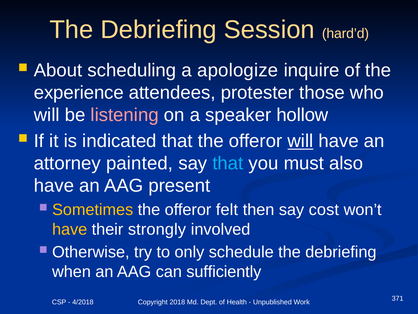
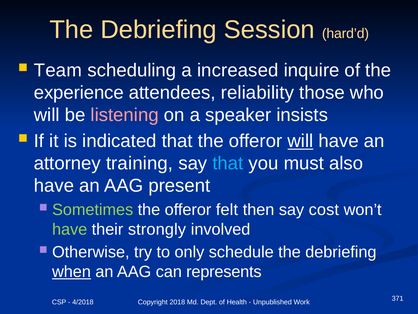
About: About -> Team (58, 70)
apologize: apologize -> increased (238, 70)
protester: protester -> reliability (257, 93)
hollow: hollow -> insists (302, 115)
painted: painted -> training (140, 163)
Sometimes colour: yellow -> light green (93, 209)
have colour: yellow -> light green (70, 229)
when underline: none -> present (71, 271)
sufficiently: sufficiently -> represents (224, 271)
